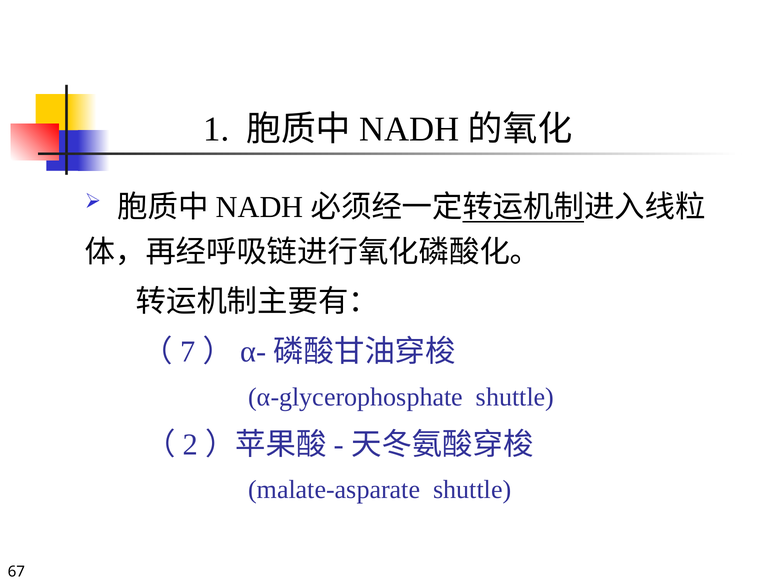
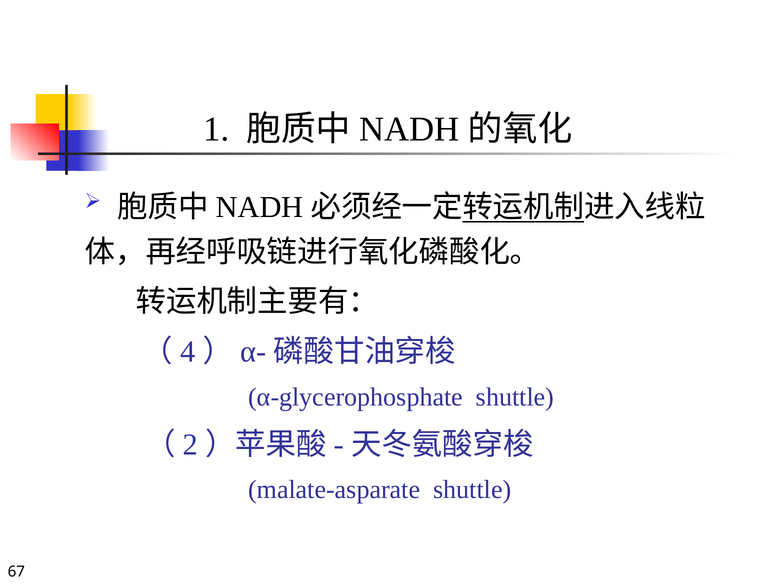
7: 7 -> 4 (188, 352)
